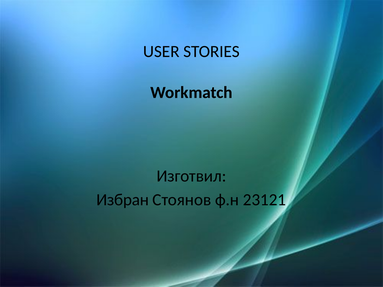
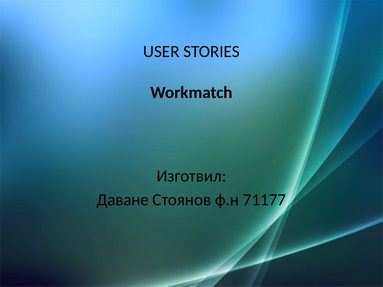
Избран: Избран -> Даване (123, 200)
23121: 23121 -> 71177 (264, 200)
